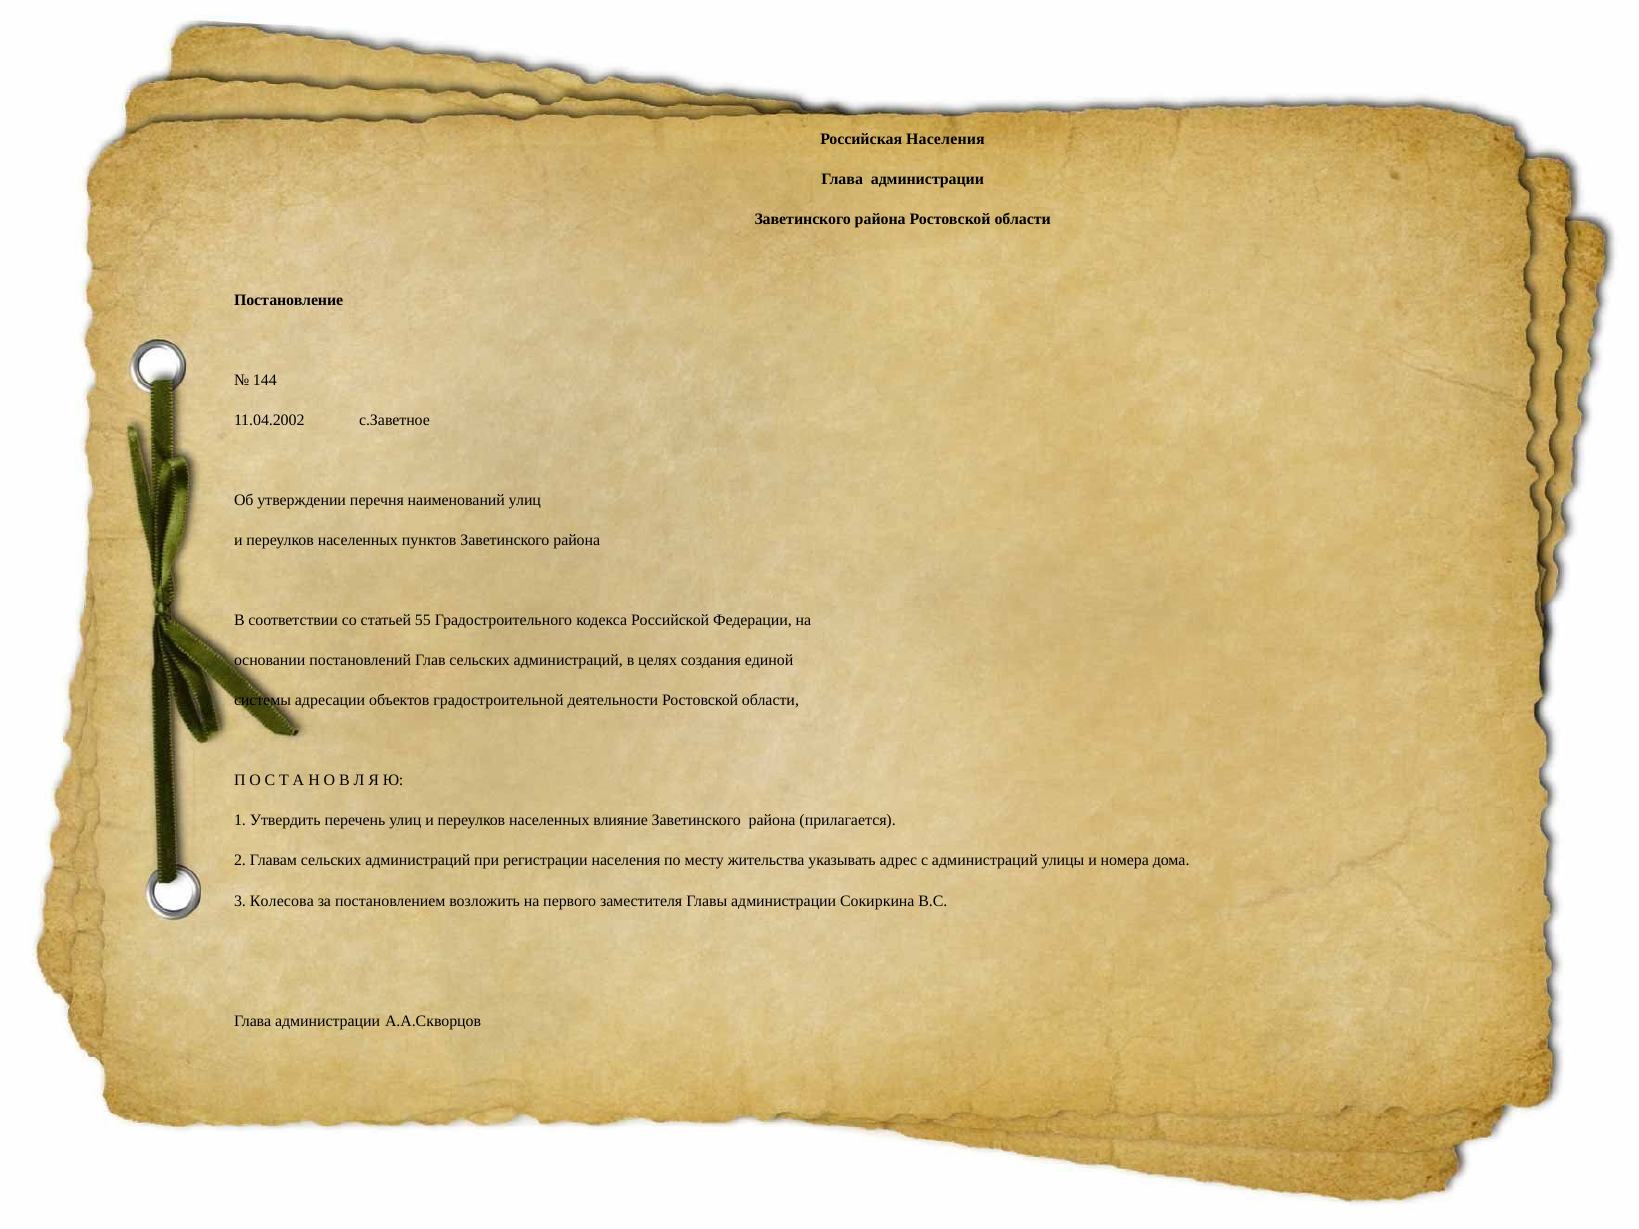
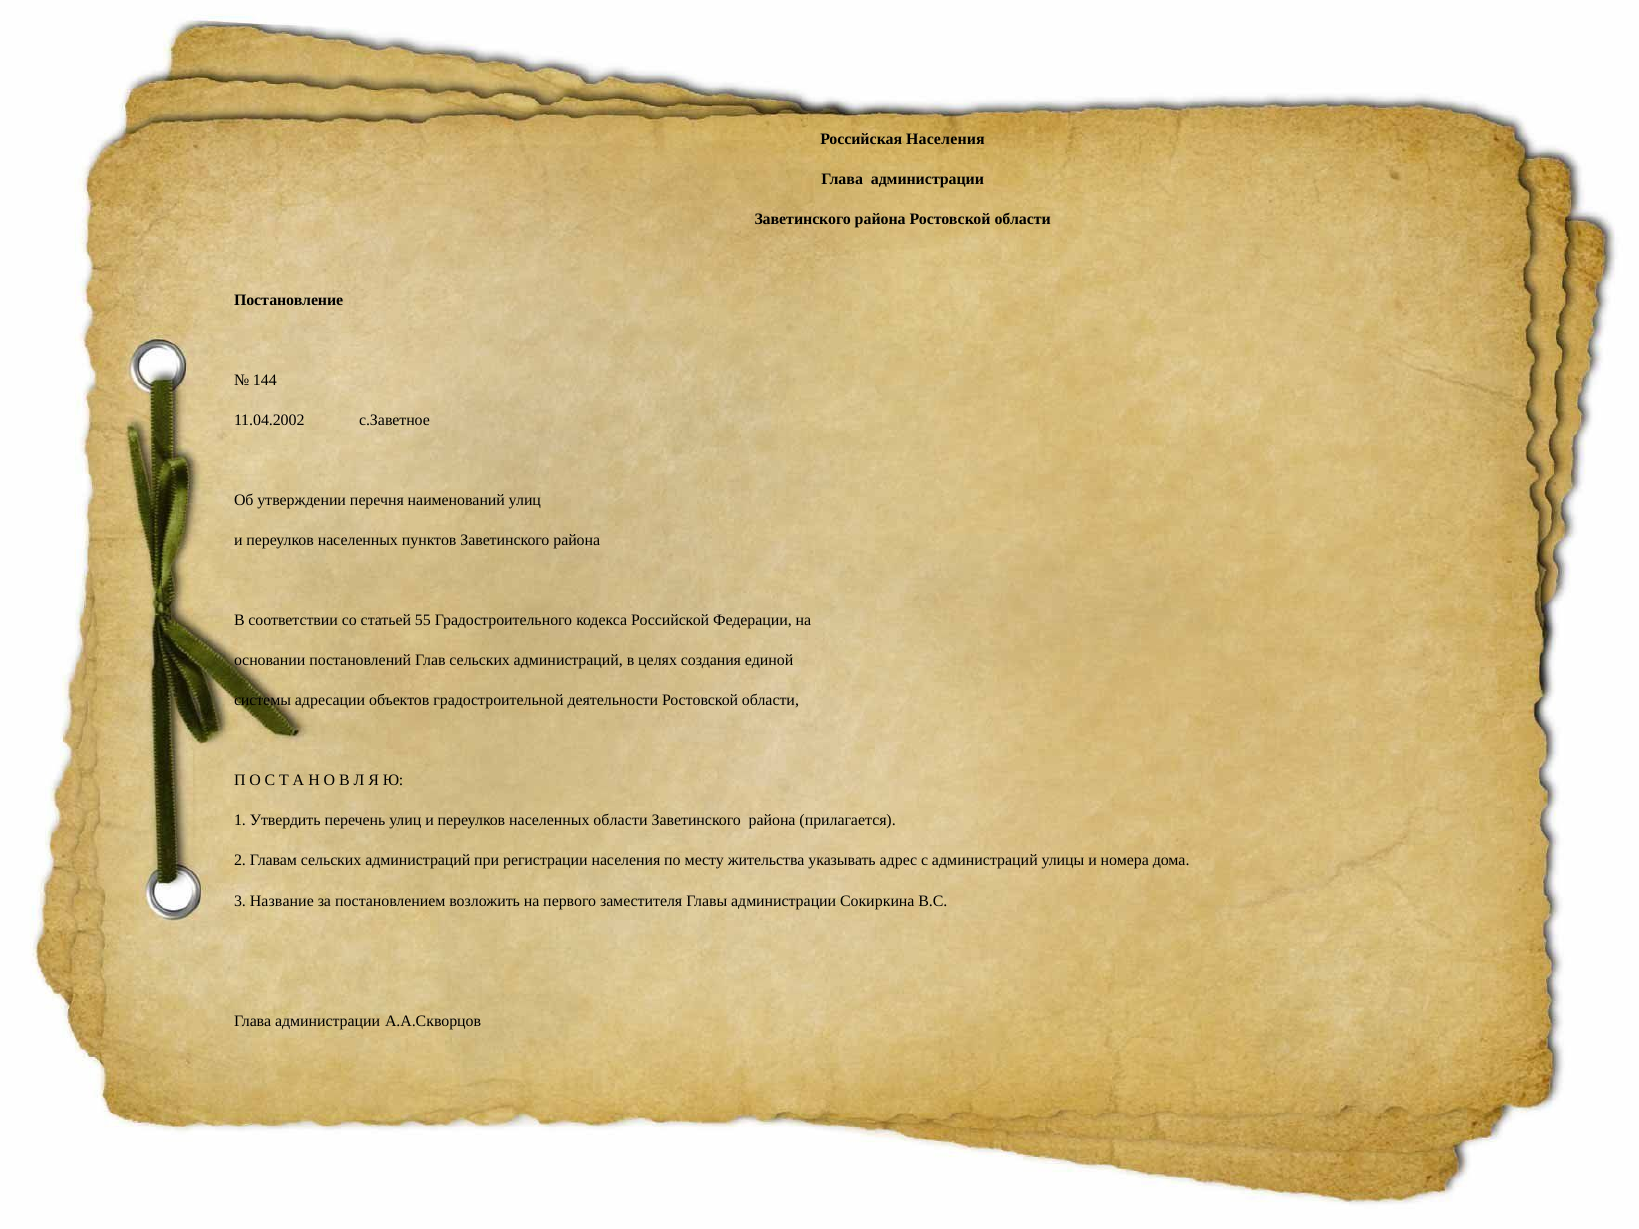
населенных влияние: влияние -> области (620, 821)
Колесова: Колесова -> Название (282, 901)
